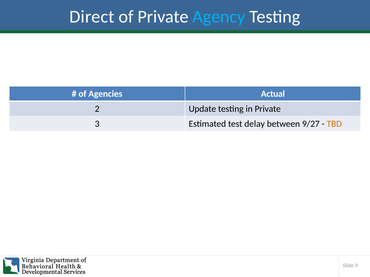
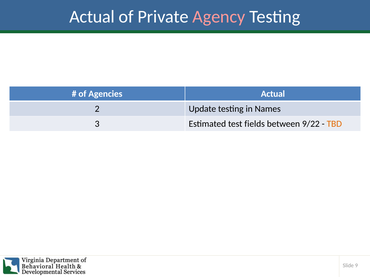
Direct: Direct -> Actual (92, 17)
Agency colour: light blue -> pink (219, 17)
in Private: Private -> Names (268, 109)
delay: delay -> fields (255, 124)
9/27: 9/27 -> 9/22 (311, 124)
